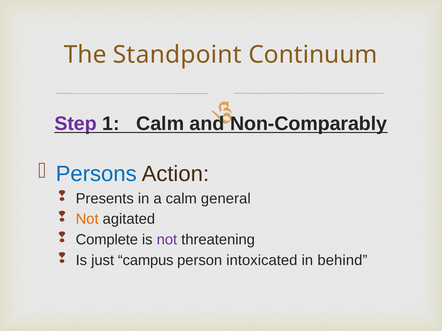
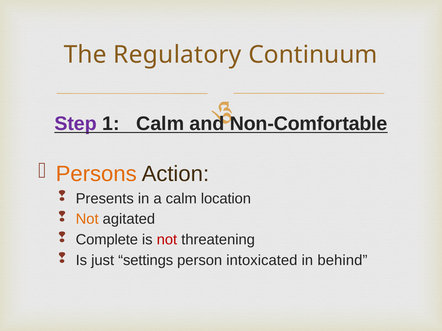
Standpoint: Standpoint -> Regulatory (177, 55)
Non-Comparably: Non-Comparably -> Non-Comfortable (309, 124)
Persons colour: blue -> orange (96, 174)
general: general -> location (226, 199)
not colour: purple -> red (167, 240)
campus: campus -> settings (146, 261)
